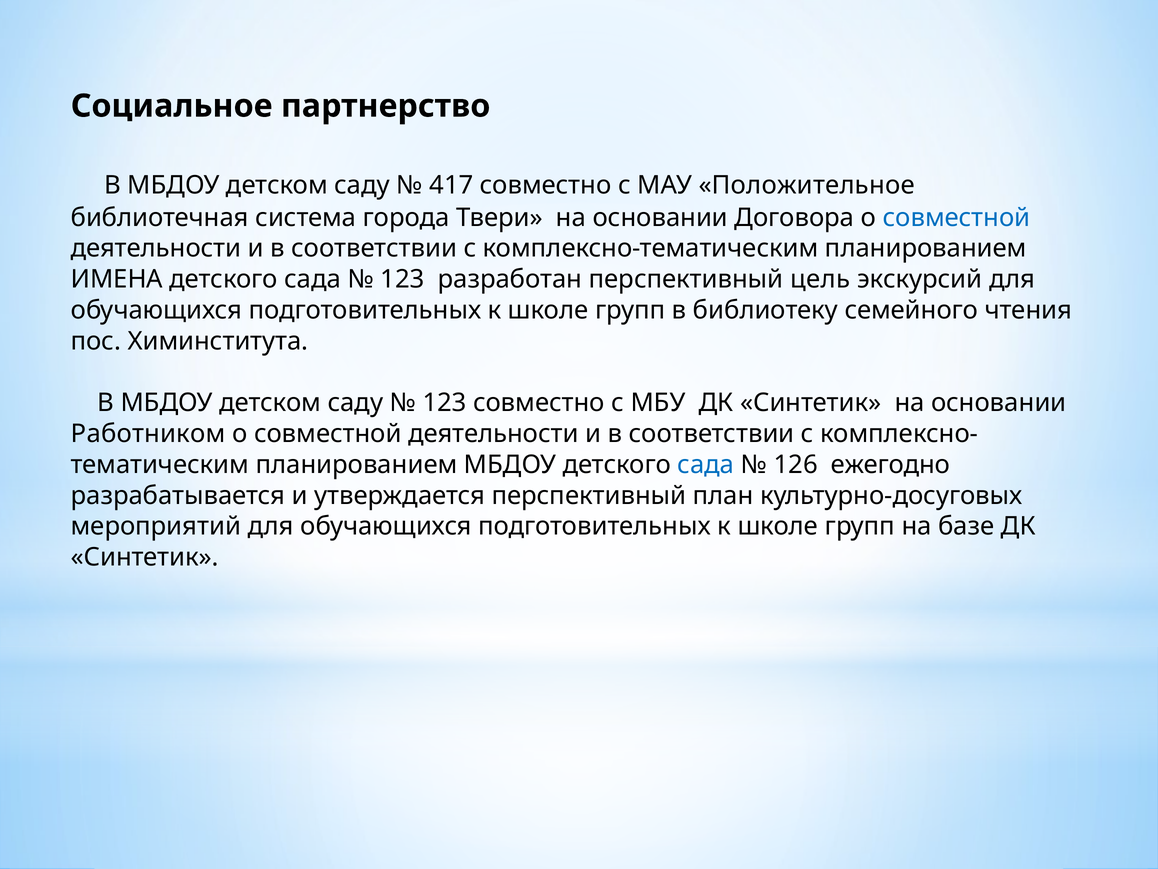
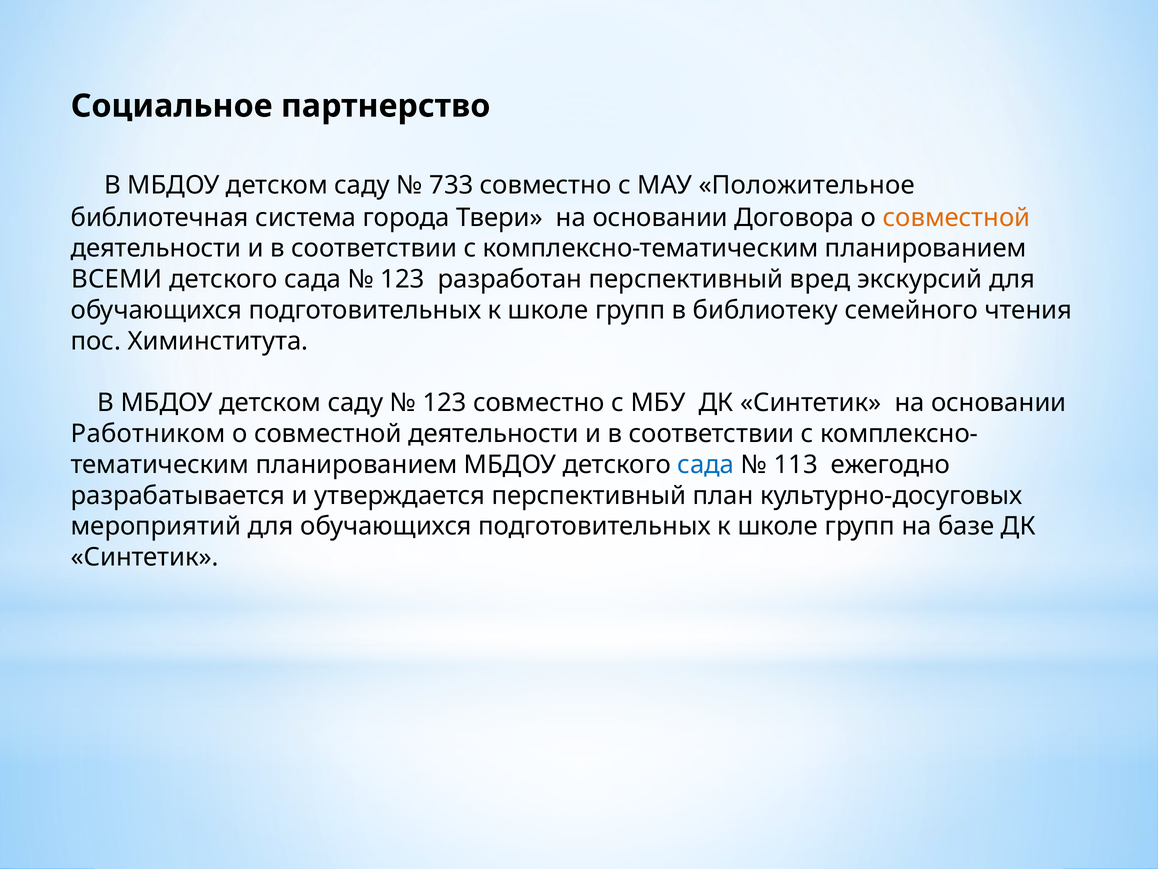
417: 417 -> 733 (451, 185)
совместной colour: blue -> orange (957, 217)
ИМЕНА: ИМЕНА -> ВСЕМИ (117, 279)
цель: цель -> вред (820, 279)
126: 126 -> 113 (796, 464)
